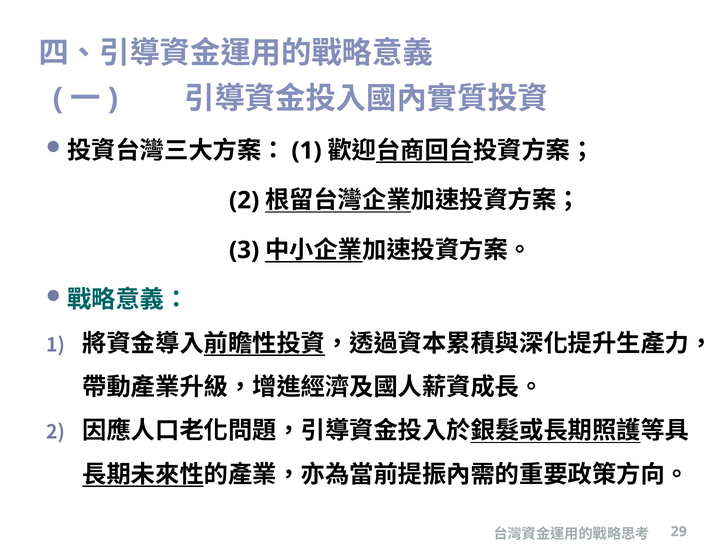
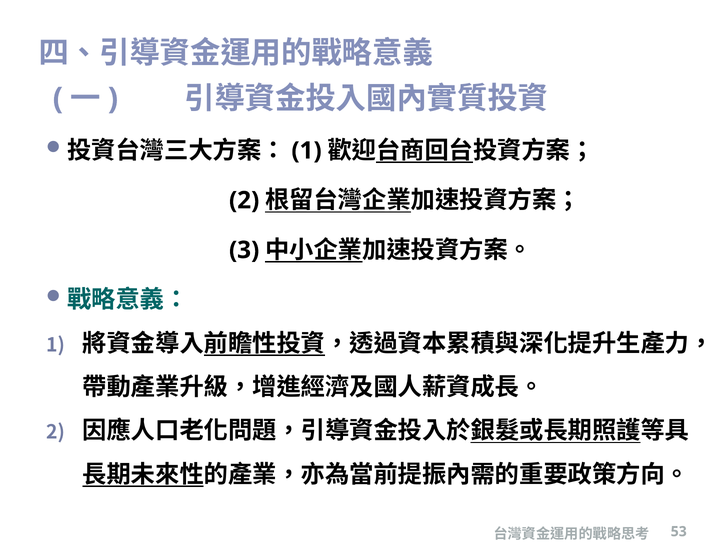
29: 29 -> 53 (679, 532)
